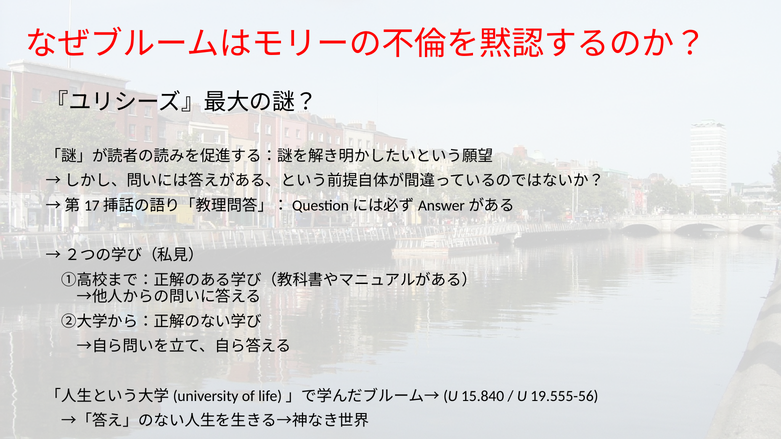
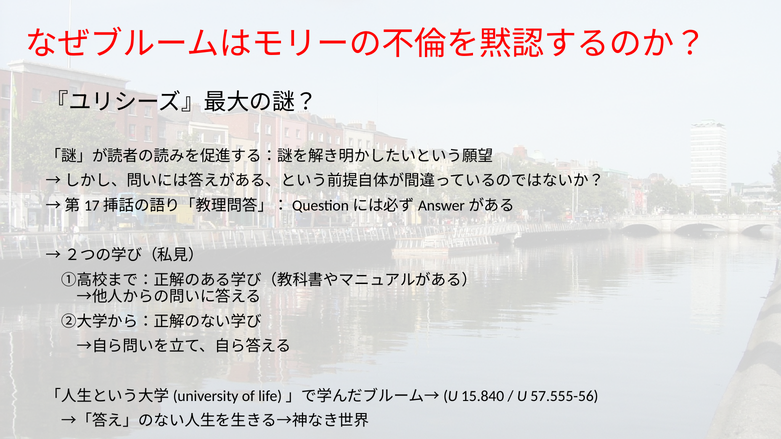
19.555-56: 19.555-56 -> 57.555-56 (564, 396)
